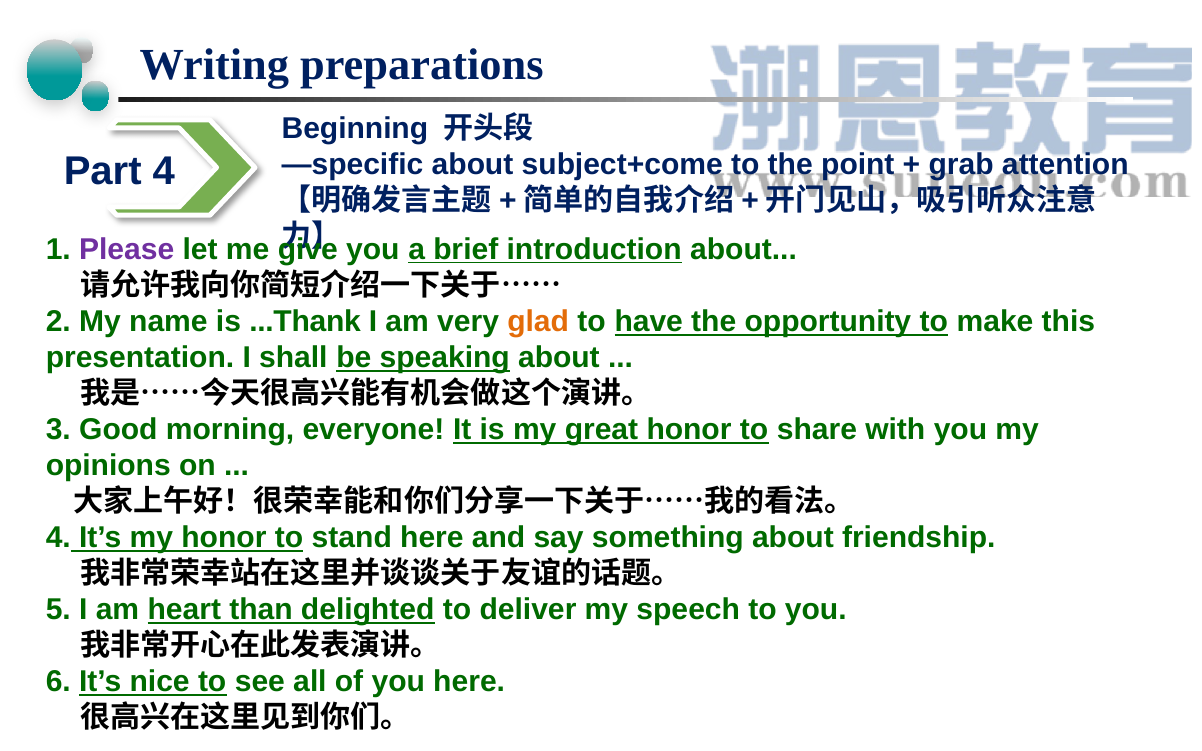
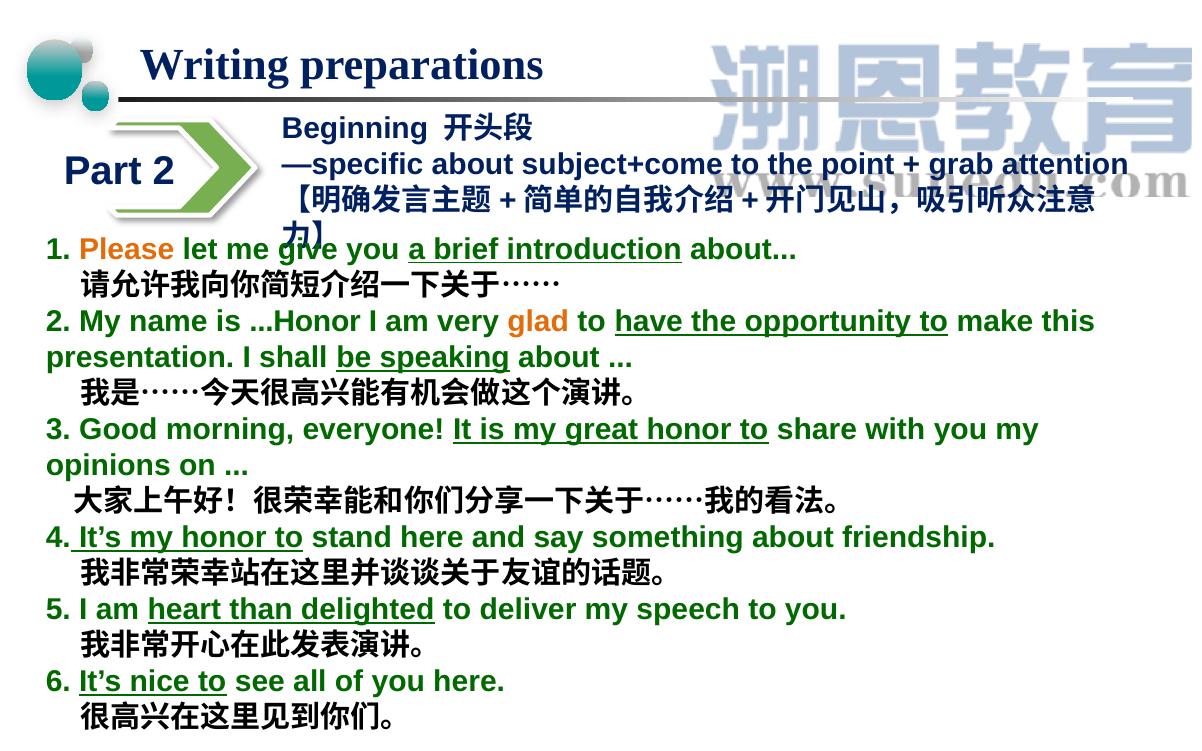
Part 4: 4 -> 2 (164, 172)
Please colour: purple -> orange (127, 249)
...Thank: ...Thank -> ...Honor (305, 322)
